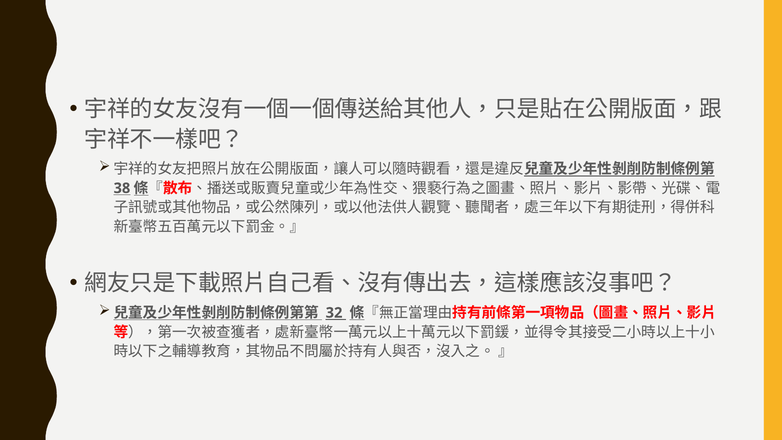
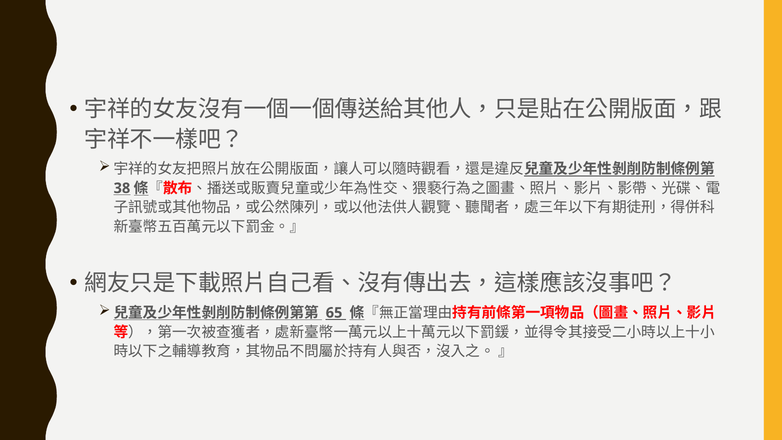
32: 32 -> 65 (334, 313)
